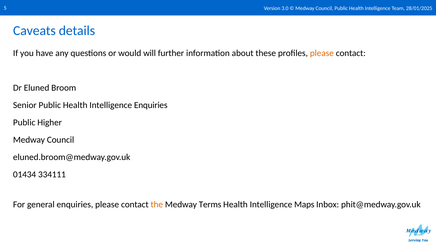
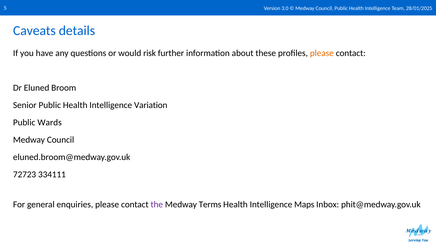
will: will -> risk (150, 53)
Intelligence Enquiries: Enquiries -> Variation (151, 105)
Higher: Higher -> Wards (50, 123)
01434: 01434 -> 72723 (25, 175)
the colour: orange -> purple (157, 205)
